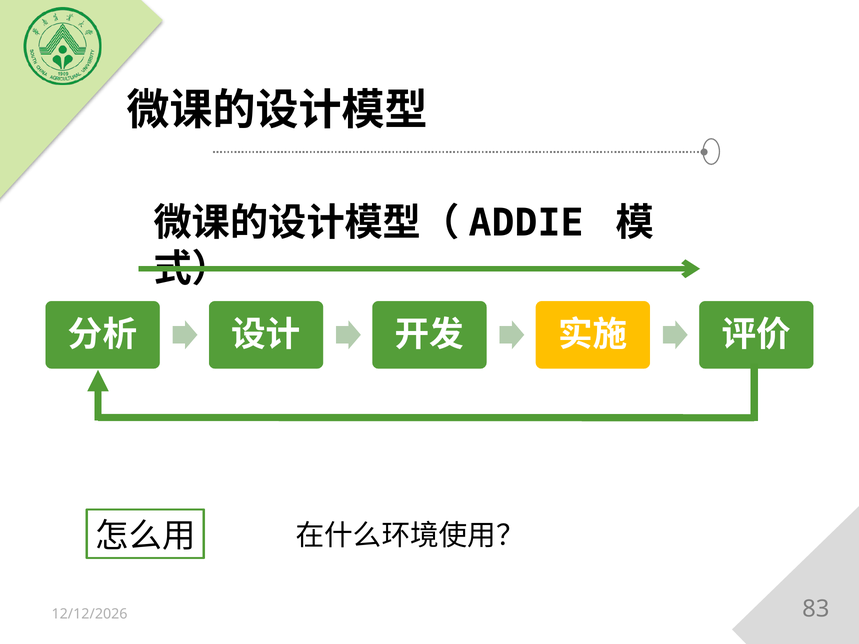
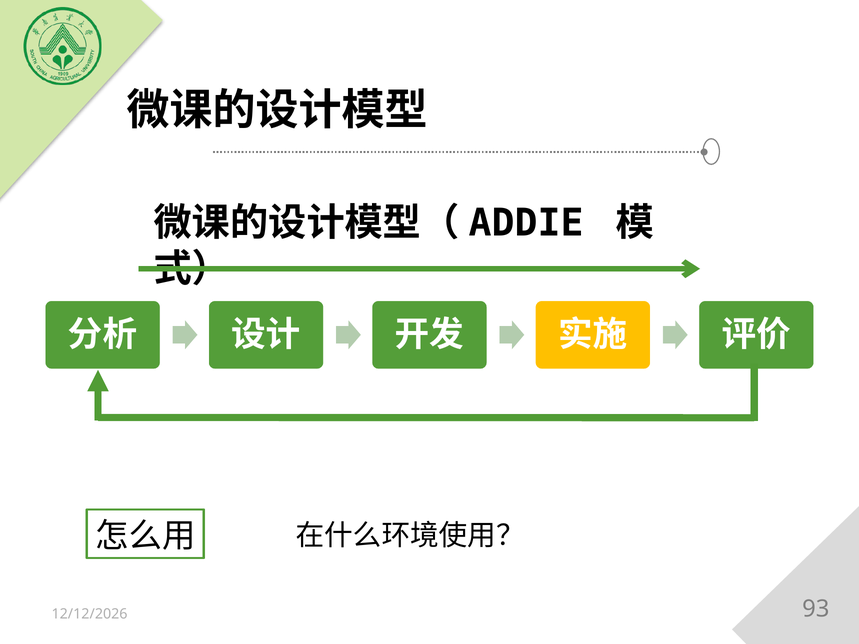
83: 83 -> 93 (816, 609)
